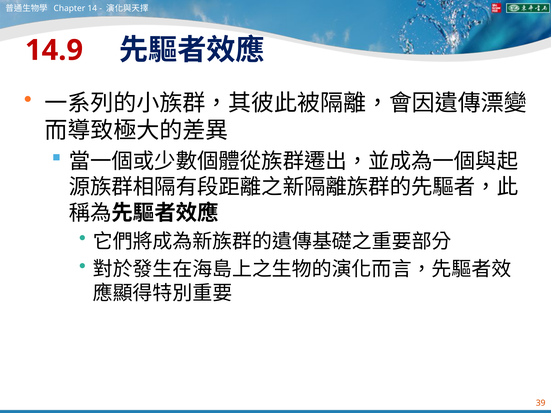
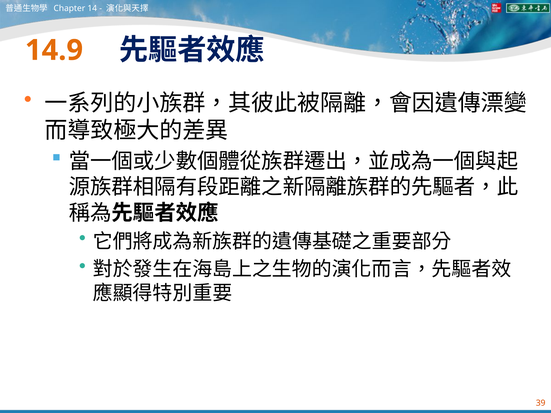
14.9 colour: red -> orange (54, 50)
